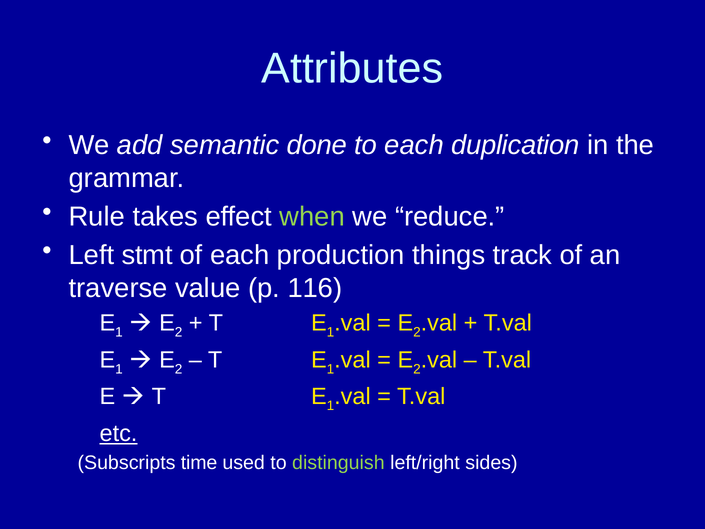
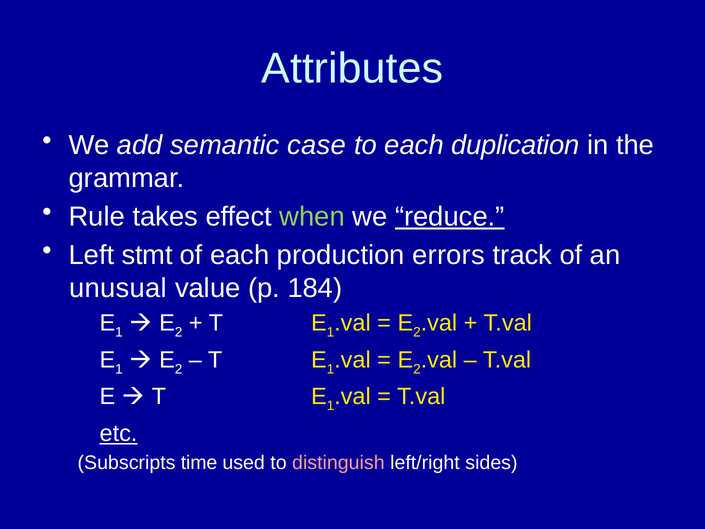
done: done -> case (317, 145)
reduce underline: none -> present (450, 217)
things: things -> errors (449, 255)
traverse: traverse -> unusual (118, 288)
116: 116 -> 184 (315, 288)
distinguish colour: light green -> pink (338, 463)
